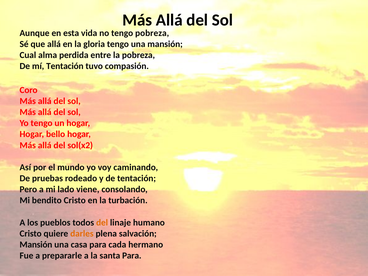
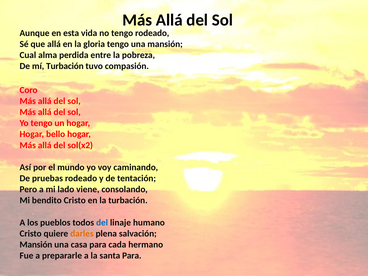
tengo pobreza: pobreza -> rodeado (152, 33)
mí Tentación: Tentación -> Turbación (65, 66)
del colour: orange -> blue (102, 223)
